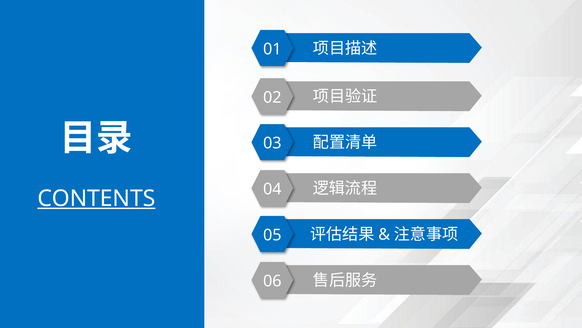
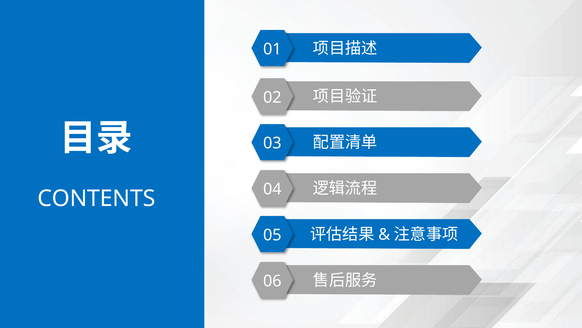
CONTENTS underline: present -> none (96, 198)
